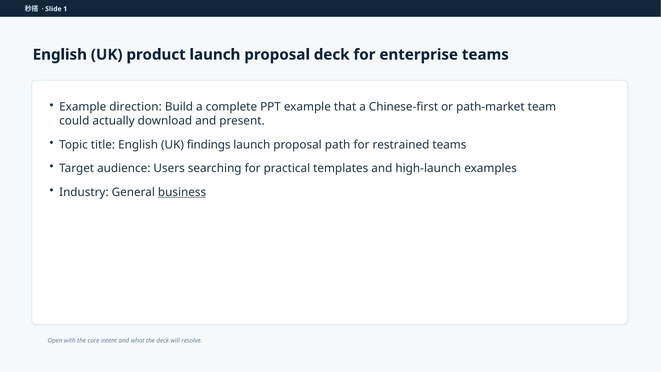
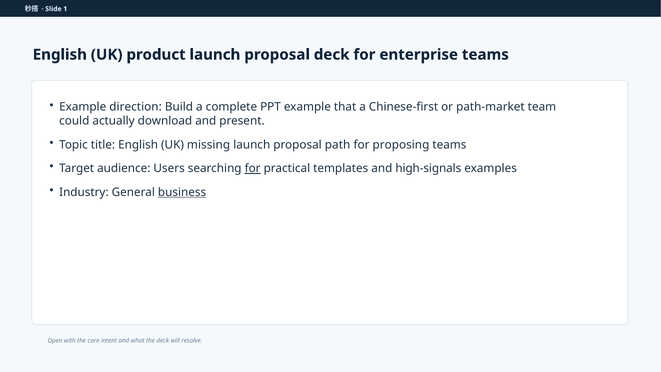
findings: findings -> missing (209, 145)
restrained: restrained -> proposing (401, 145)
for underline: none -> present (253, 168)
high-launch: high-launch -> high-signals (428, 168)
